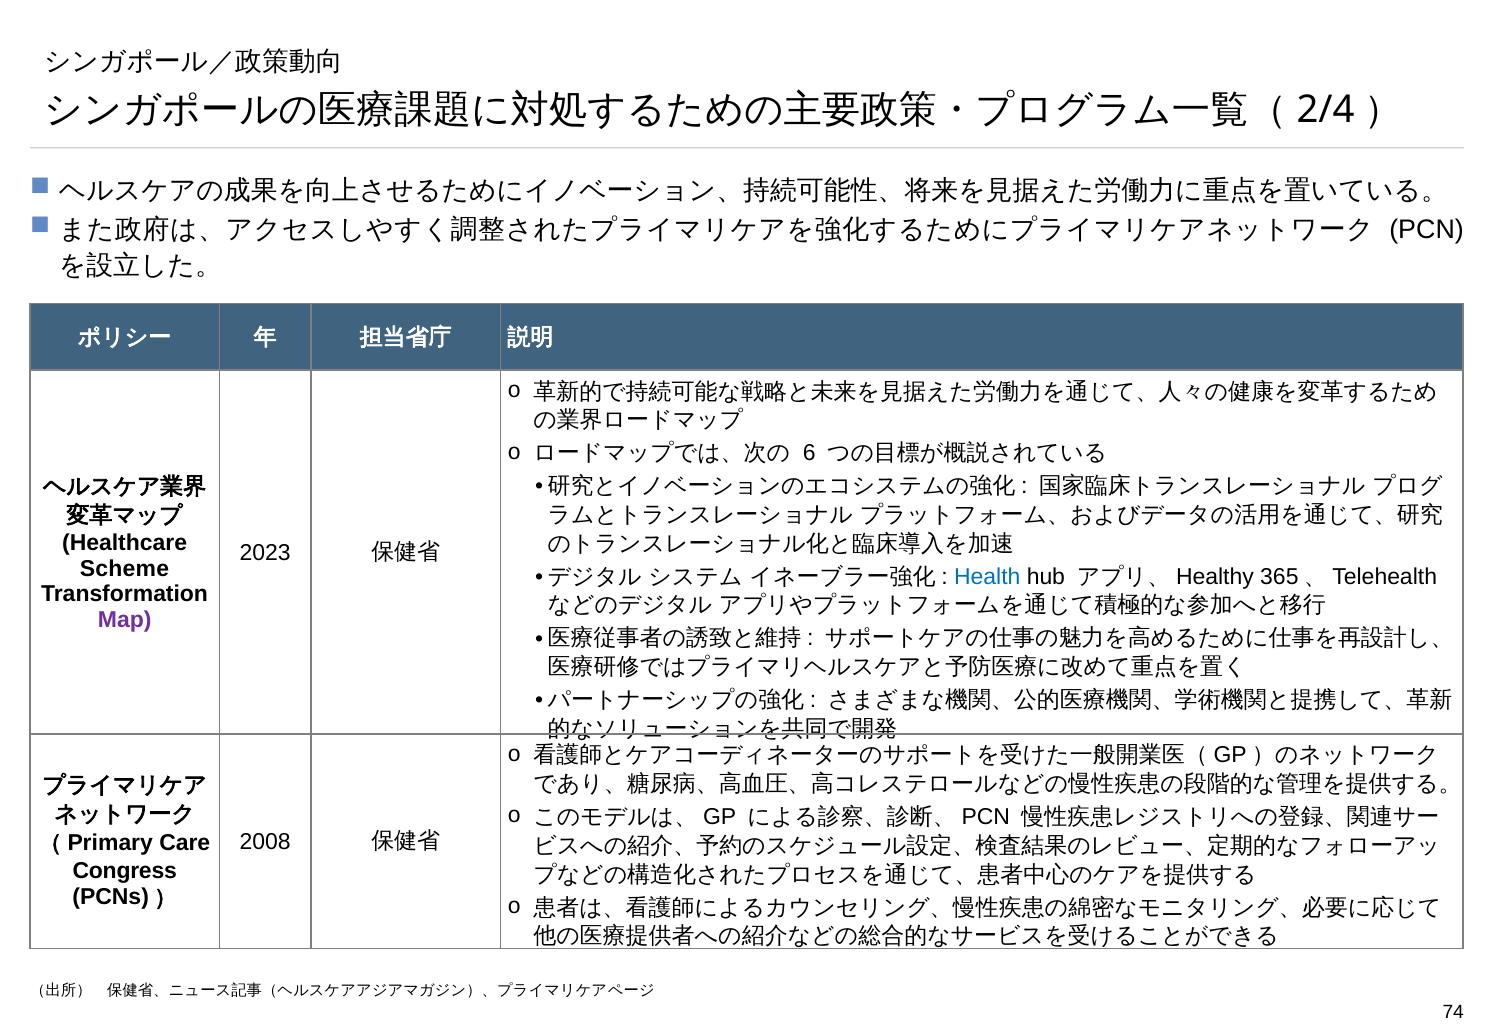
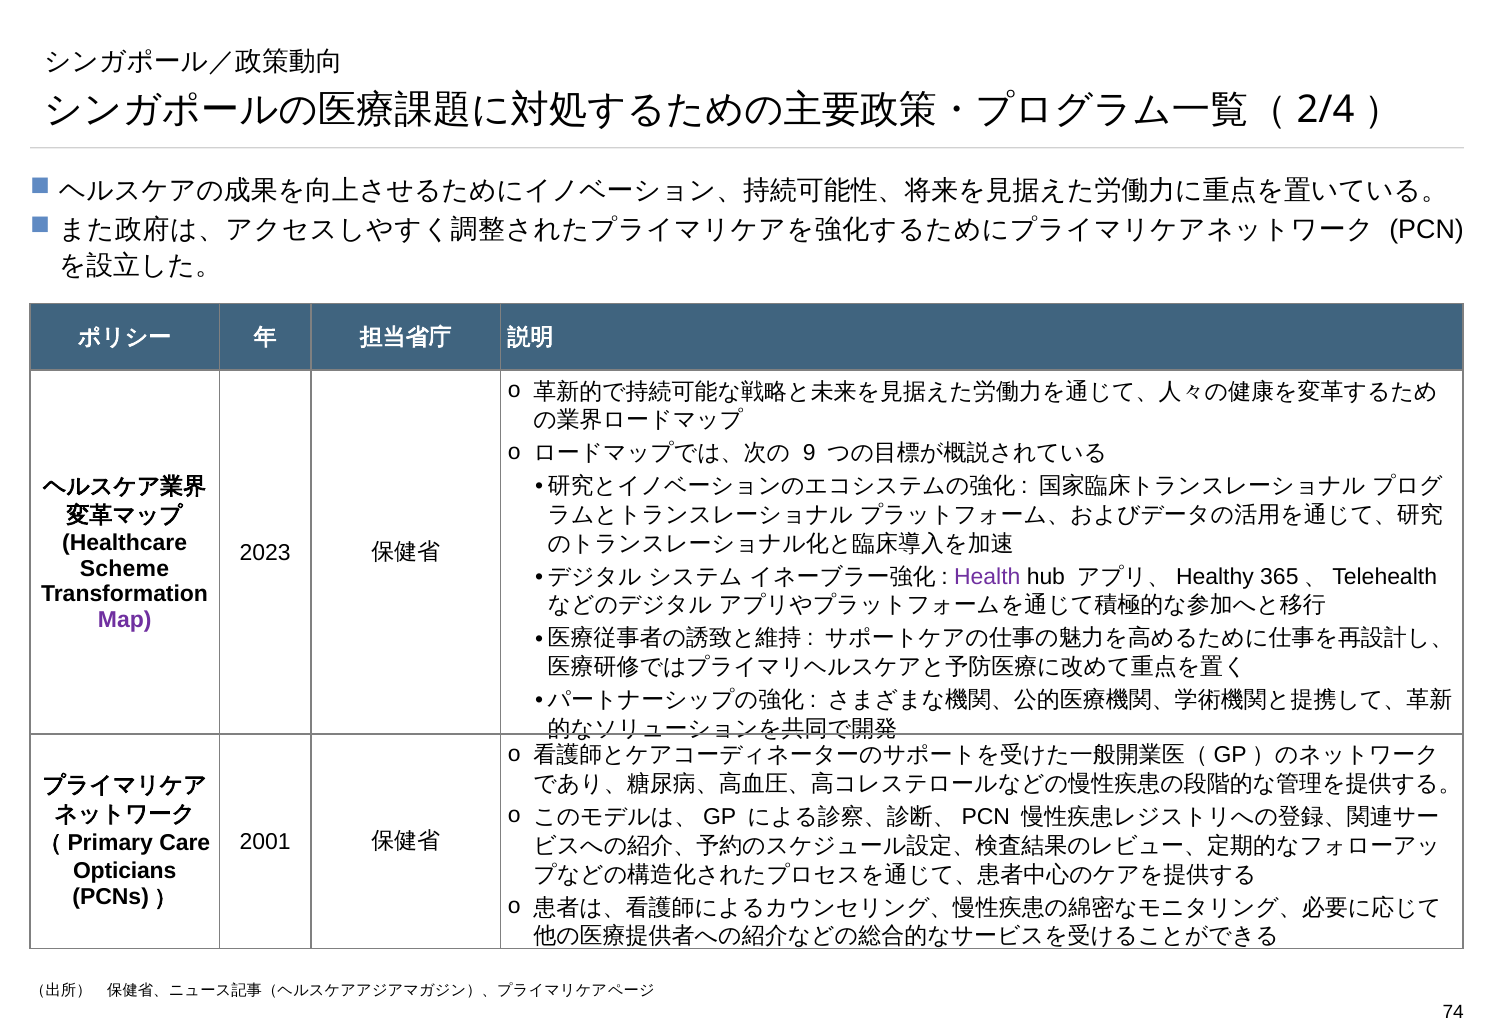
6: 6 -> 9 (809, 453)
Health colour: blue -> purple (987, 577)
2008: 2008 -> 2001 (265, 842)
Congress: Congress -> Opticians (125, 871)
